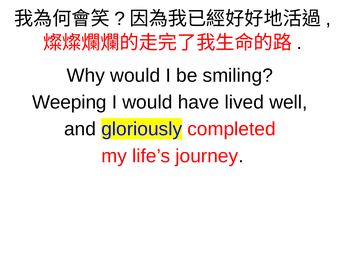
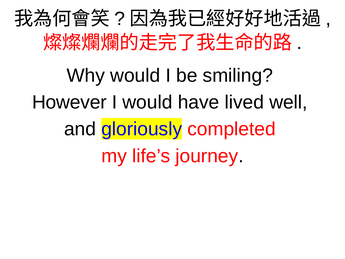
Weeping: Weeping -> However (69, 102)
